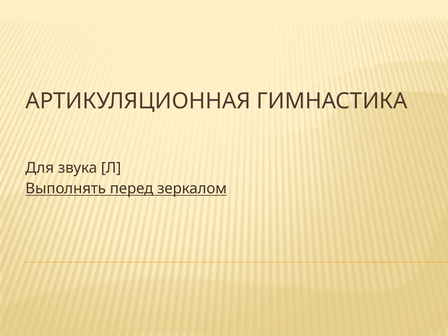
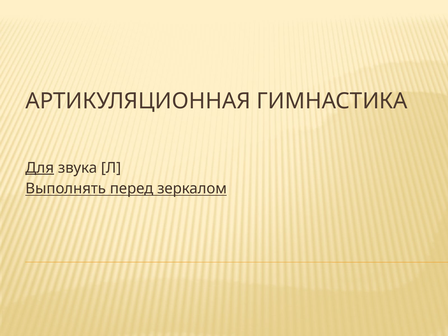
Для underline: none -> present (40, 168)
